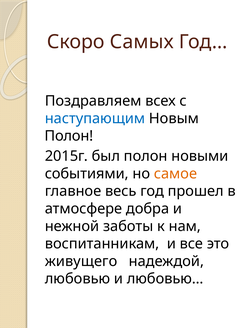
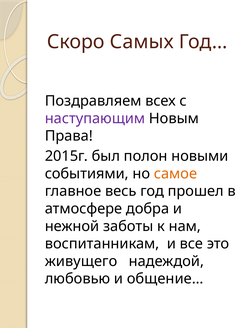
наступающим colour: blue -> purple (95, 118)
Полон: Полон -> Права (69, 136)
любовью…: любовью… -> общение… (165, 279)
